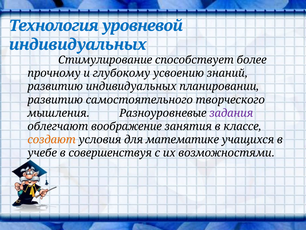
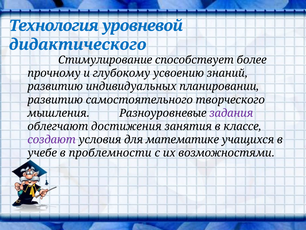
индивидуальных: индивидуальных -> дидактического (78, 44)
воображение: воображение -> достижения (126, 126)
создают colour: orange -> purple (52, 139)
совершенствуя: совершенствуя -> проблемности (110, 153)
